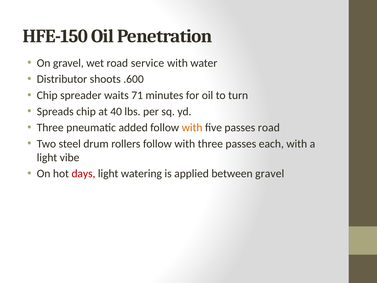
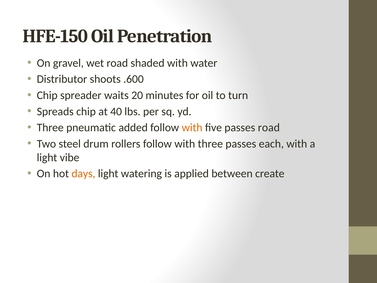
service: service -> shaded (148, 63)
71: 71 -> 20 (137, 95)
days colour: red -> orange (83, 174)
between gravel: gravel -> create (270, 174)
